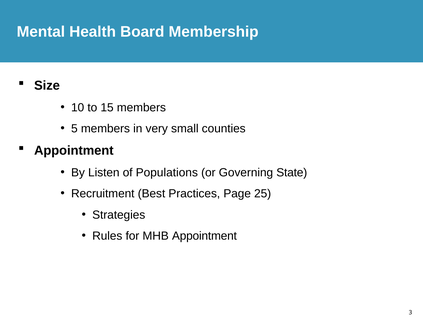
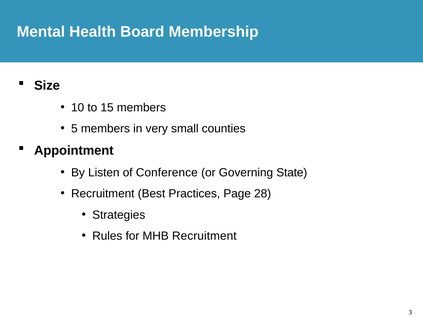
Populations: Populations -> Conference (167, 172)
25: 25 -> 28 (263, 193)
MHB Appointment: Appointment -> Recruitment (204, 235)
